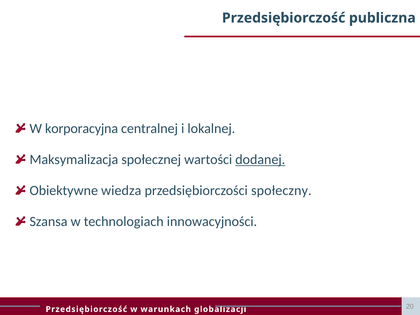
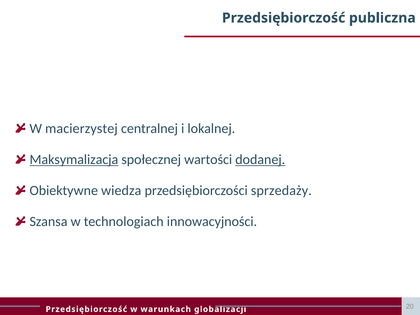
korporacyjna: korporacyjna -> macierzystej (81, 129)
Maksymalizacja underline: none -> present (74, 160)
społeczny: społeczny -> sprzedaży (281, 191)
